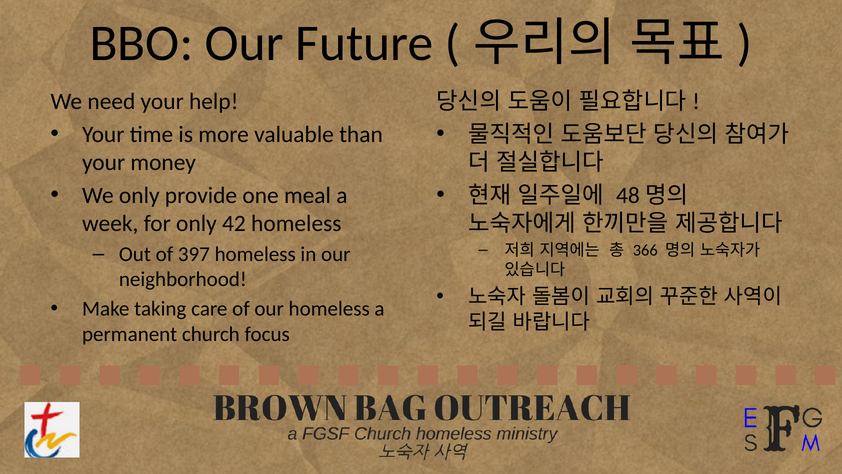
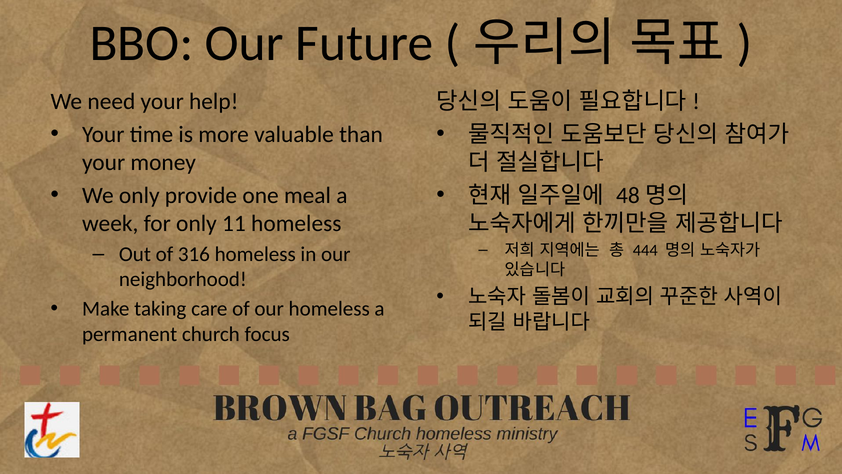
42: 42 -> 11 (234, 223)
366: 366 -> 444 (645, 250)
397: 397 -> 316 (194, 254)
